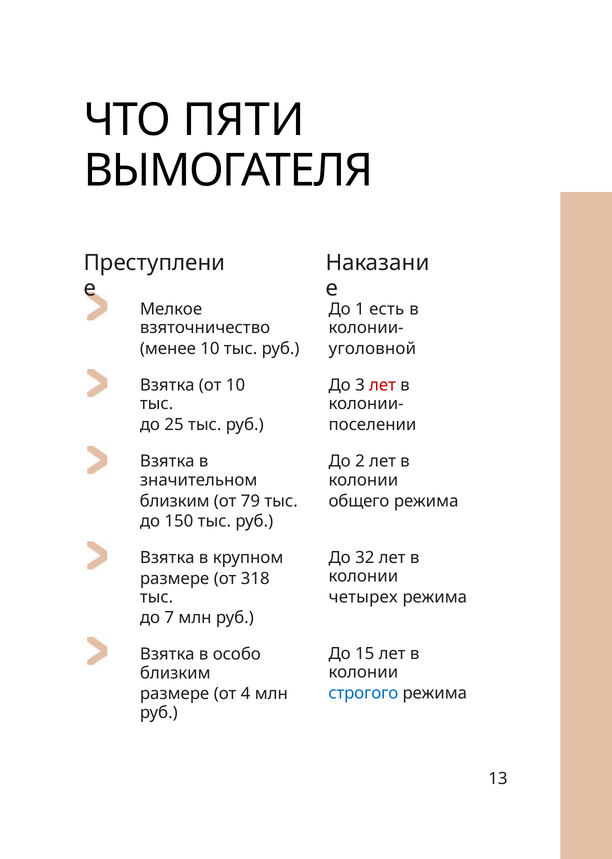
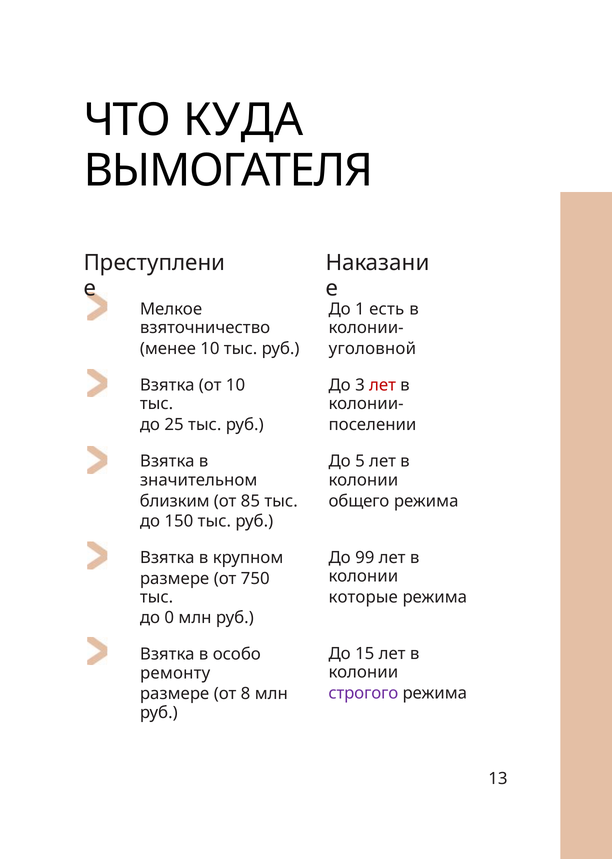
ПЯТИ: ПЯТИ -> КУДА (243, 120)
2: 2 -> 5 (360, 461)
79: 79 -> 85 (250, 501)
32: 32 -> 99 (365, 558)
318: 318 -> 750 (255, 579)
четырех: четырех -> которые (363, 597)
7: 7 -> 0 (169, 618)
близким: близким -> ремонту (175, 673)
строгого colour: blue -> purple (363, 693)
4: 4 -> 8 (246, 694)
